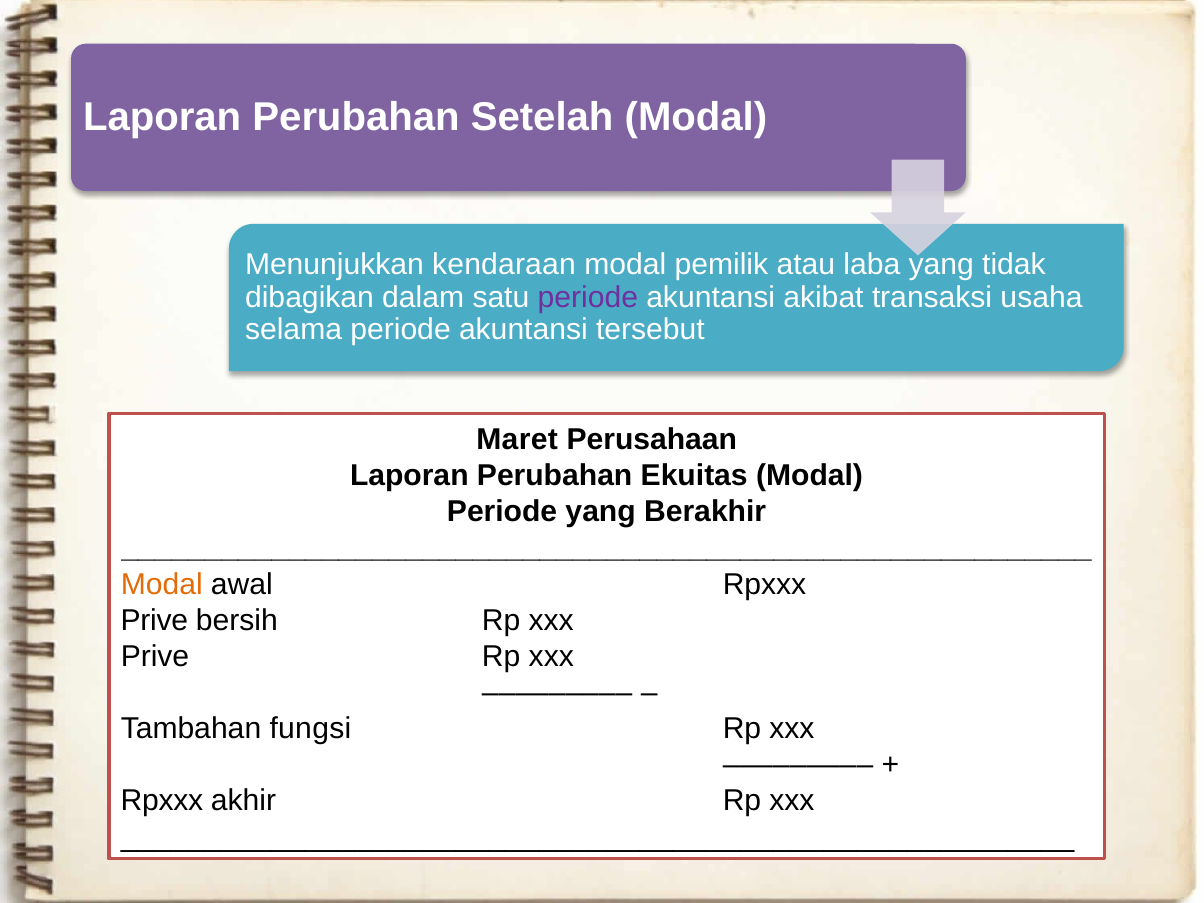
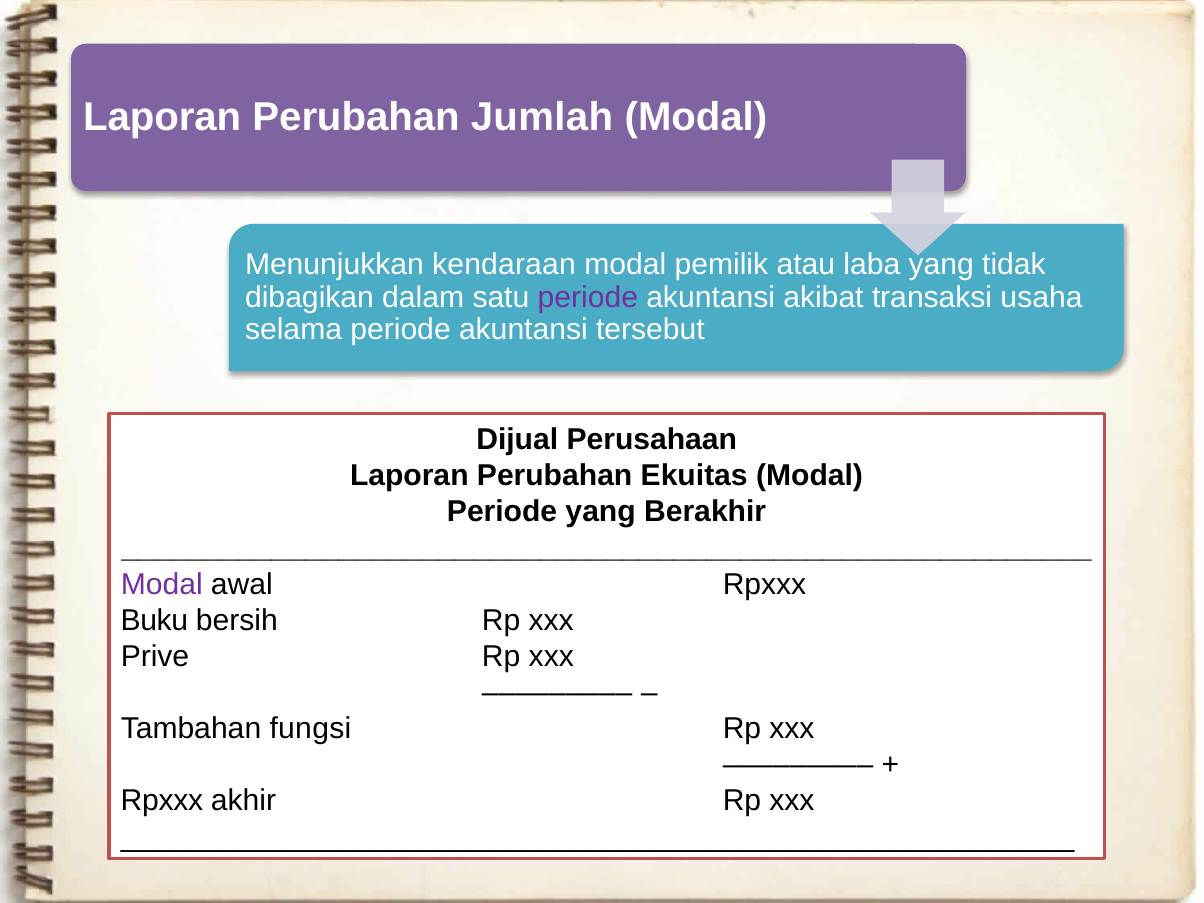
Setelah: Setelah -> Jumlah (542, 117)
Maret: Maret -> Dijual (517, 440)
Modal colour: orange -> purple (162, 584)
Prive: Prive -> Buku (154, 620)
